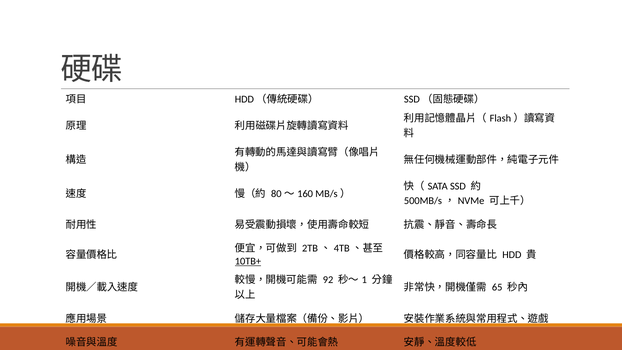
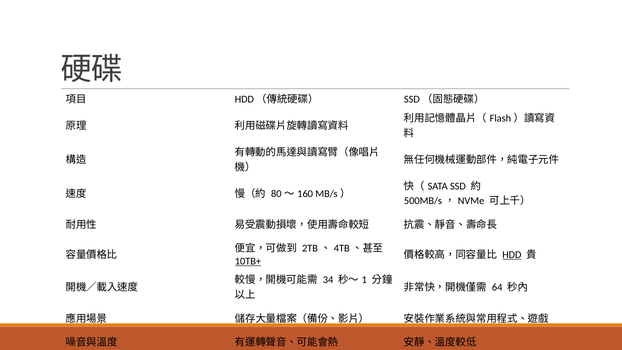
HDD underline: none -> present (512, 255)
92: 92 -> 34 (328, 280)
65: 65 -> 64 (497, 287)
